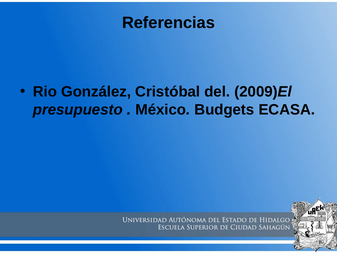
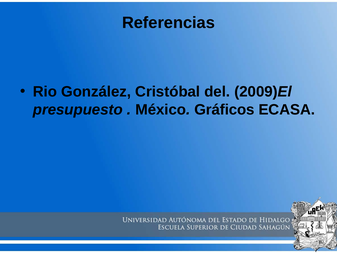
Budgets: Budgets -> Gráficos (224, 110)
